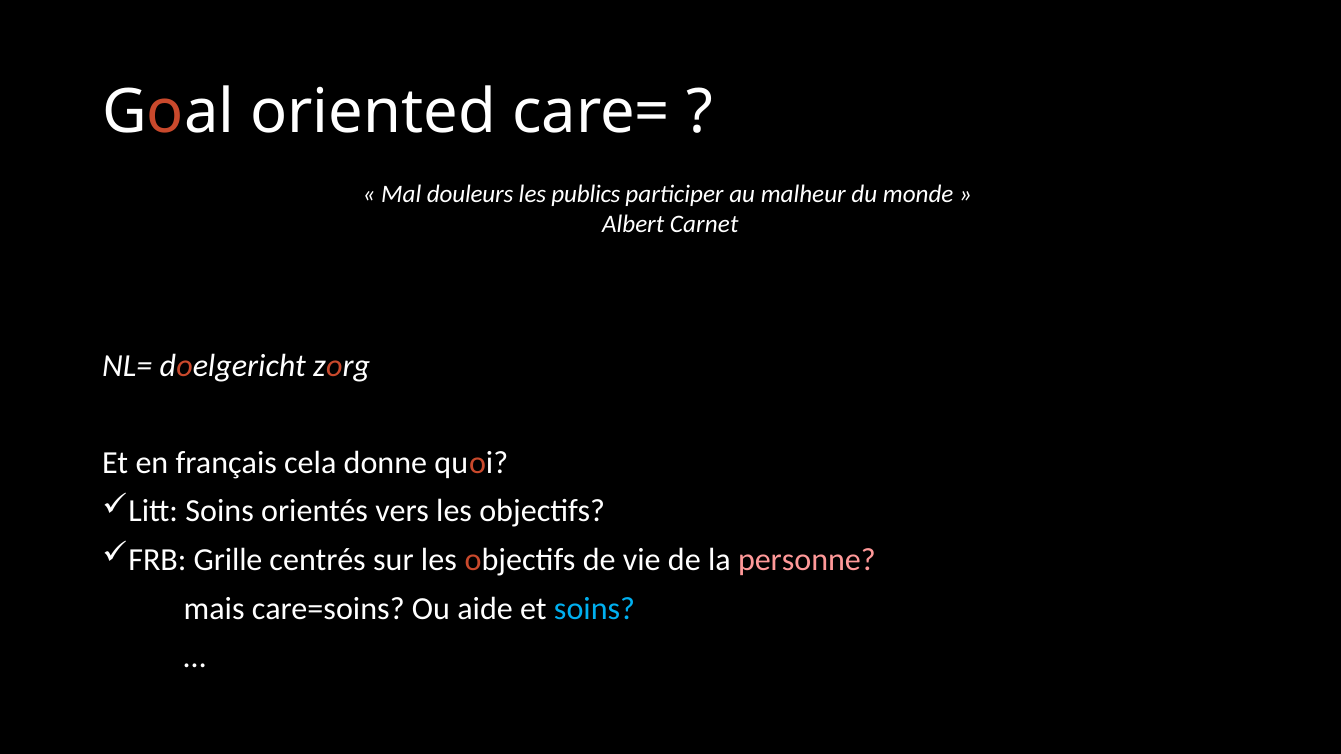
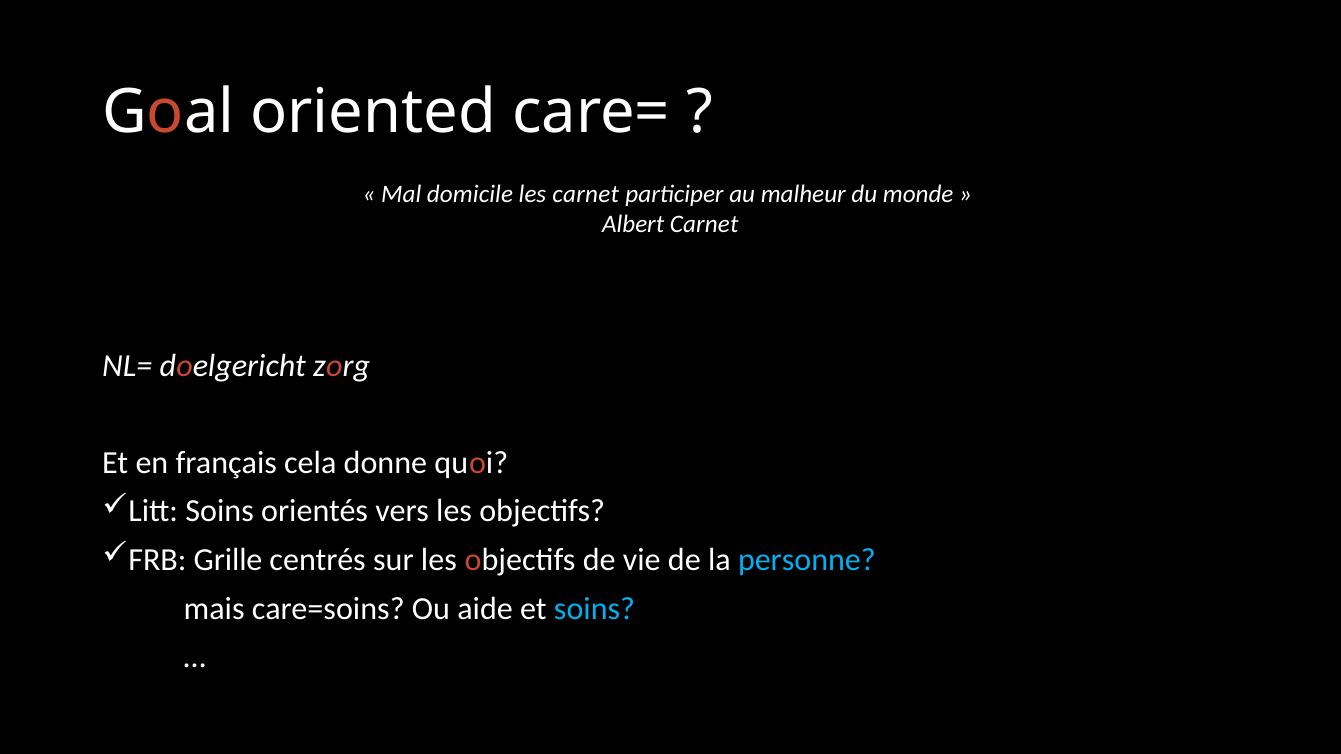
douleurs: douleurs -> domicile (470, 194)
les publics: publics -> carnet (586, 194)
personne colour: pink -> light blue (807, 560)
